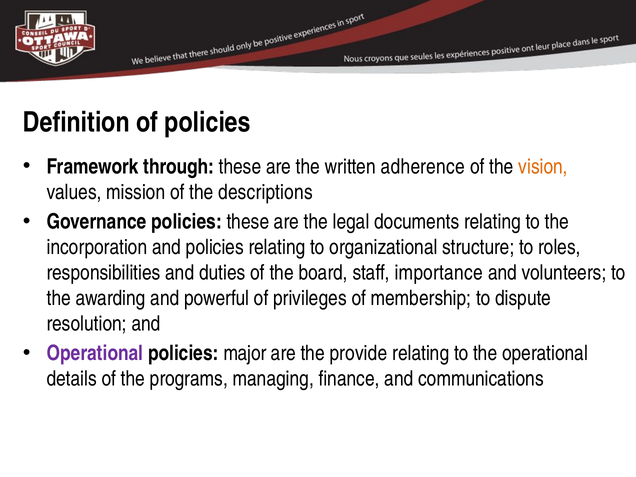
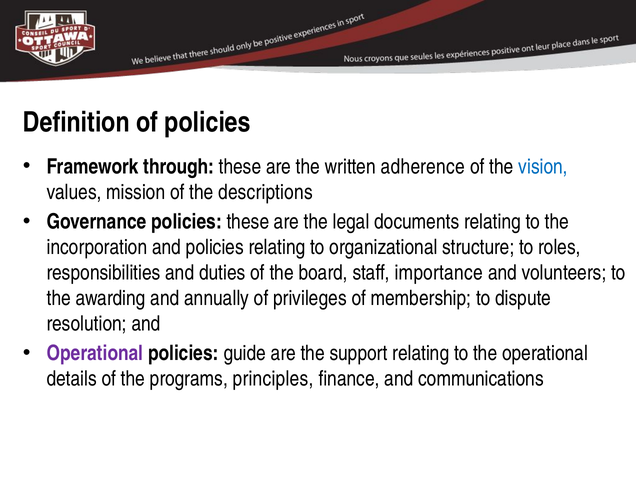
vision colour: orange -> blue (543, 167)
powerful: powerful -> annually (217, 298)
major: major -> guide (245, 353)
provide: provide -> support (359, 353)
managing: managing -> principles (273, 379)
